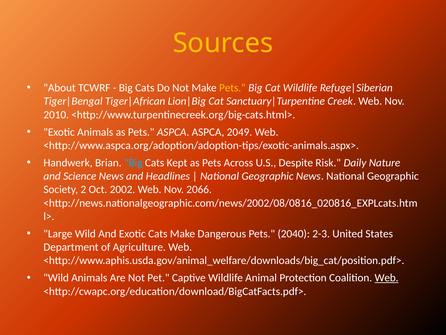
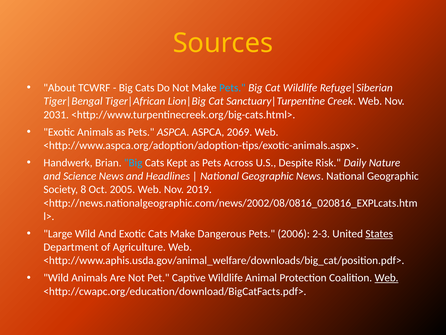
Pets colour: yellow -> light blue (232, 88)
2010: 2010 -> 2031 (56, 115)
2049: 2049 -> 2069 (240, 132)
2: 2 -> 8 (83, 189)
2002: 2002 -> 2005 (123, 189)
2066: 2066 -> 2019 (199, 189)
2040: 2040 -> 2006 (294, 233)
States underline: none -> present (379, 233)
